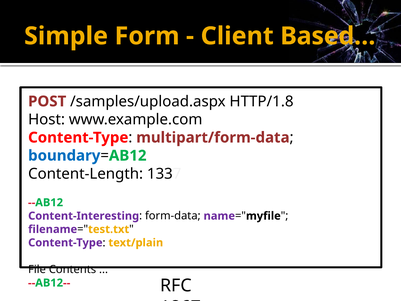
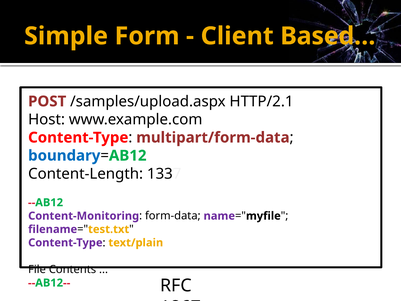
HTTP/1.8: HTTP/1.8 -> HTTP/2.1 (262, 101)
Content-Interesting: Content-Interesting -> Content-Monitoring (84, 216)
